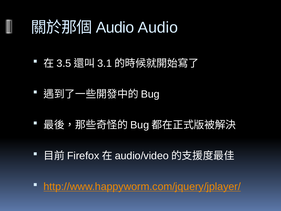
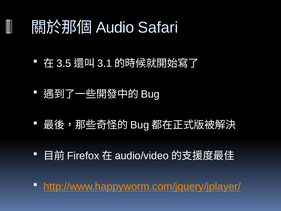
Audio: Audio -> Safari (158, 28)
